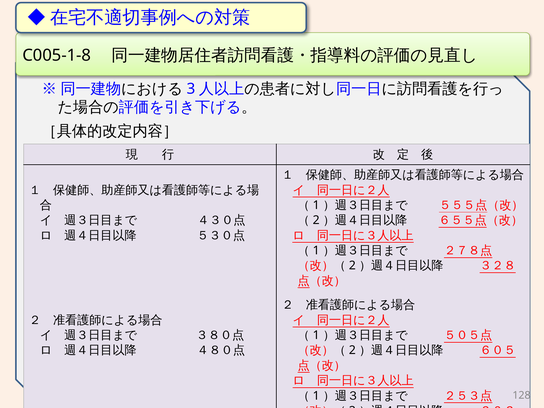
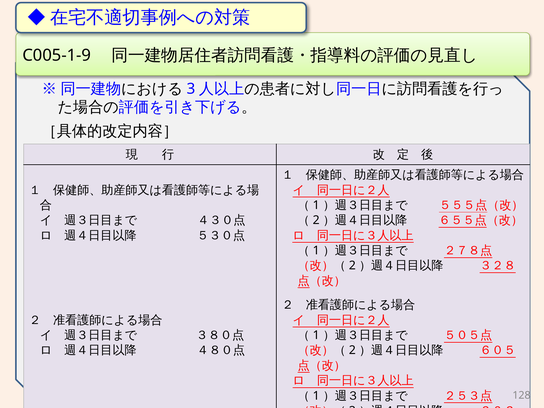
C005-1-8: C005-1-8 -> C005-1-9 (57, 55)
